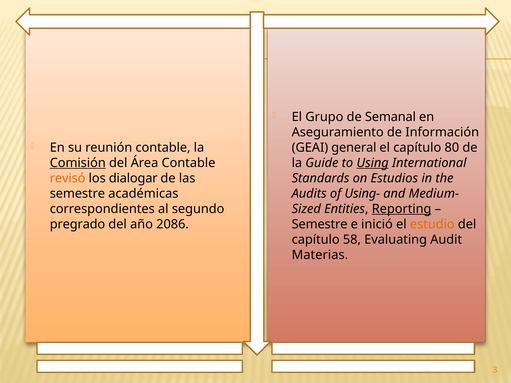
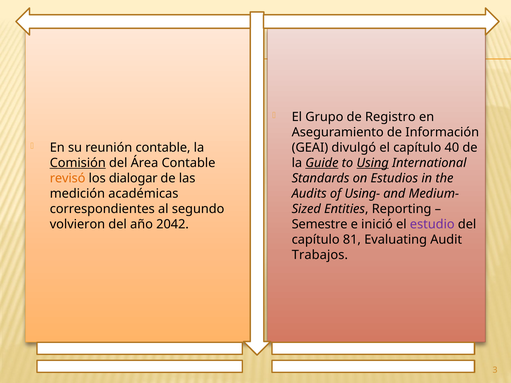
Semanal: Semanal -> Registro (390, 117)
general: general -> divulgó (354, 148)
80: 80 -> 40 (452, 148)
Guide underline: none -> present (322, 163)
semestre: semestre -> medición (77, 194)
Reporting underline: present -> none (402, 209)
pregrado: pregrado -> volvieron (77, 224)
2086: 2086 -> 2042 (173, 224)
estudio colour: orange -> purple (432, 224)
58: 58 -> 81 (352, 240)
Materias: Materias -> Trabajos (320, 255)
